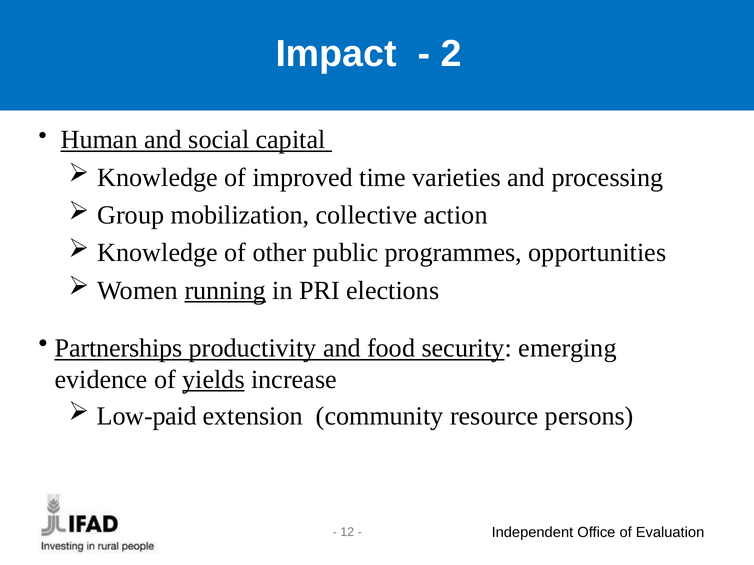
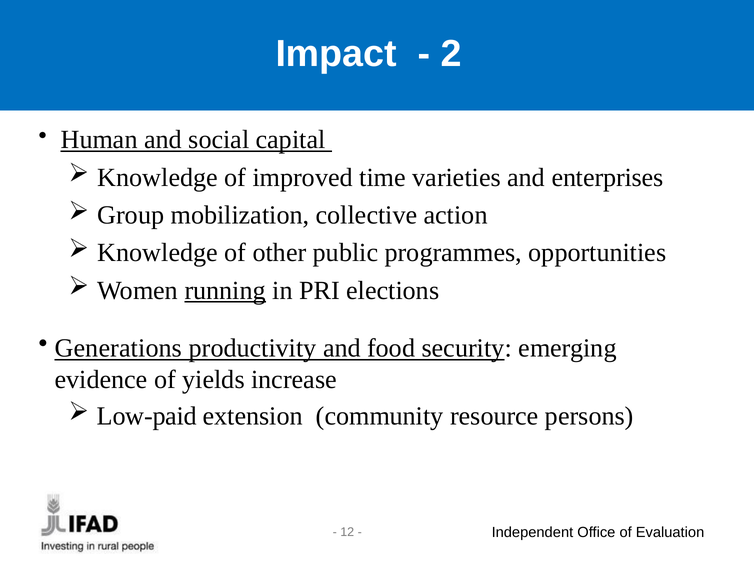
processing: processing -> enterprises (607, 178)
Partnerships: Partnerships -> Generations (118, 348)
yields underline: present -> none (213, 380)
